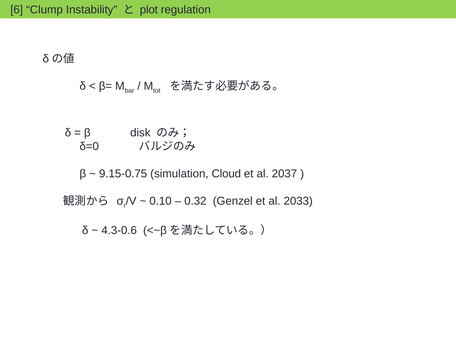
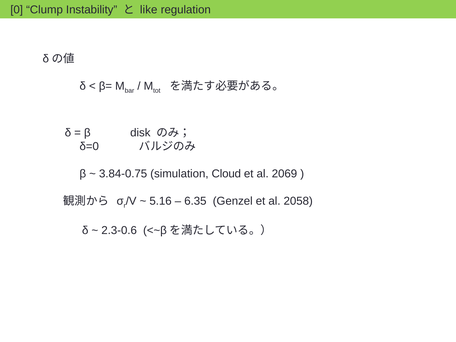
6: 6 -> 0 (17, 10)
plot: plot -> like (149, 10)
9.15-0.75: 9.15-0.75 -> 3.84-0.75 (123, 174)
2037: 2037 -> 2069 (284, 174)
0.10: 0.10 -> 5.16 (161, 201)
0.32: 0.32 -> 6.35 (195, 201)
2033: 2033 -> 2058 (298, 201)
4.3-0.6: 4.3-0.6 -> 2.3-0.6 (119, 230)
